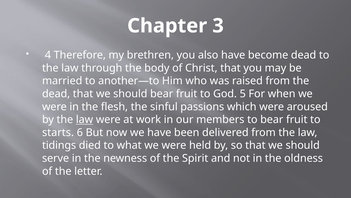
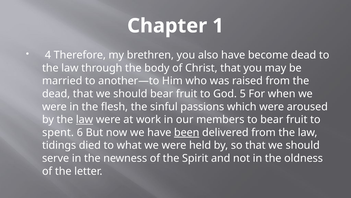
3: 3 -> 1 (218, 26)
starts: starts -> spent (58, 132)
been underline: none -> present (187, 132)
